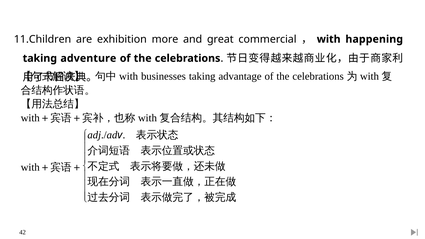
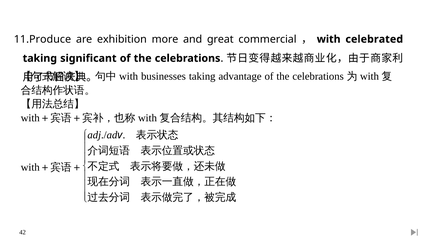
11.Children: 11.Children -> 11.Produce (42, 39)
happening: happening -> celebrated (374, 39)
adventure: adventure -> significant (88, 58)
